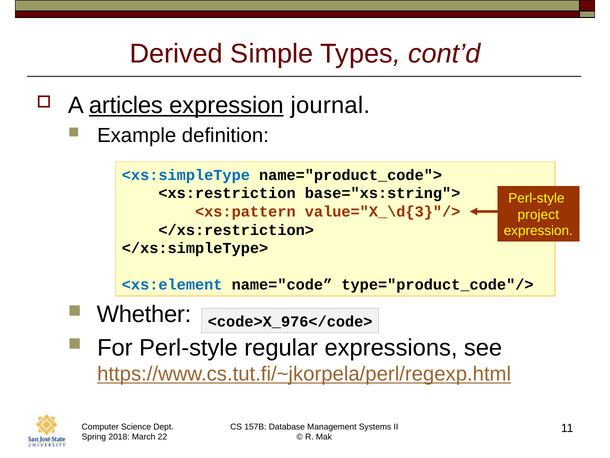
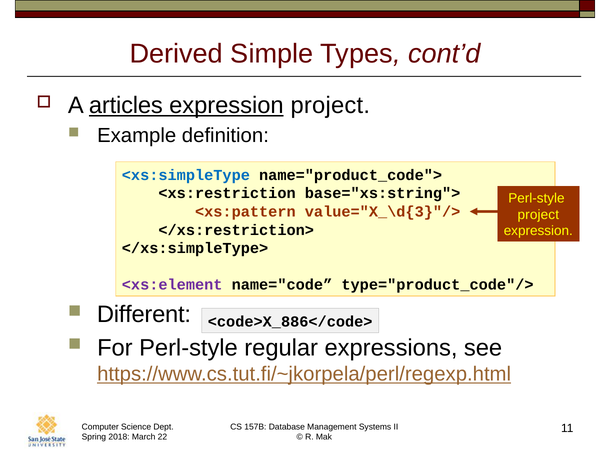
expression journal: journal -> project (330, 105)
<xs:element colour: blue -> purple (172, 285)
Whether: Whether -> Different (144, 314)
<code>X_976</code>: <code>X_976</code> -> <code>X_886</code> (290, 321)
